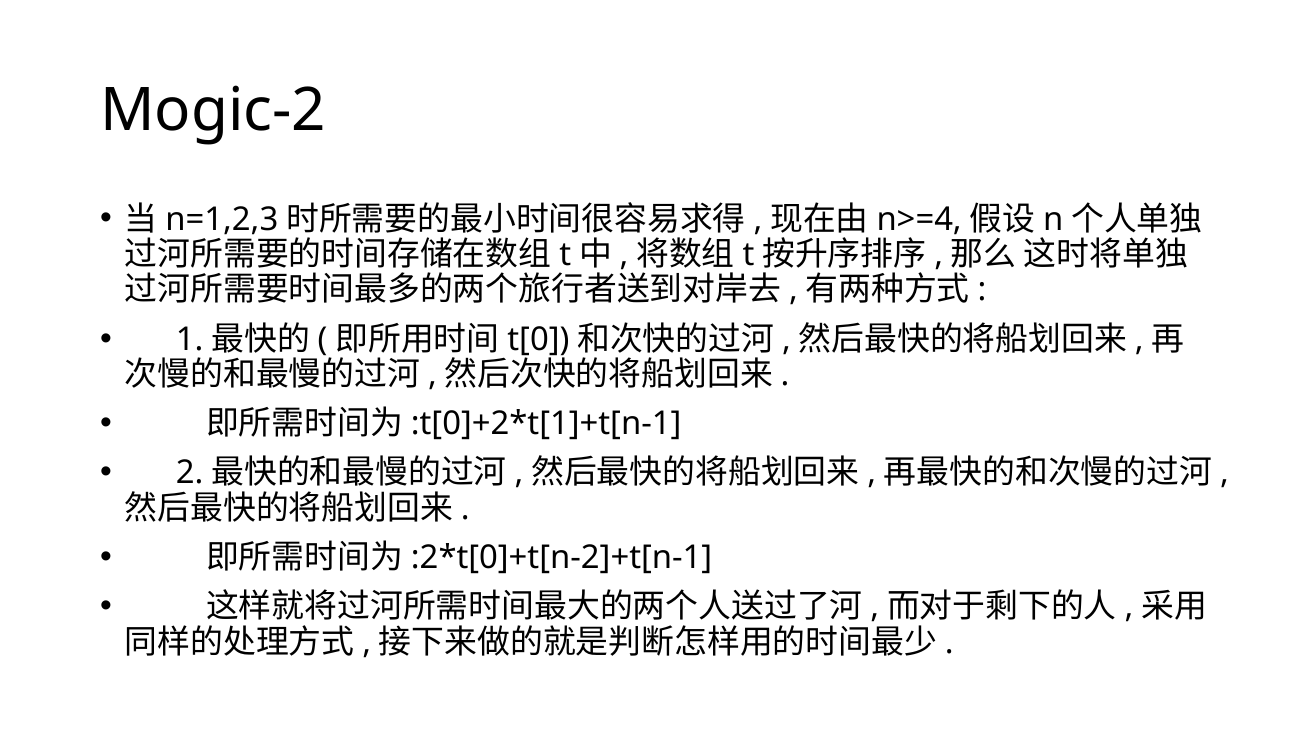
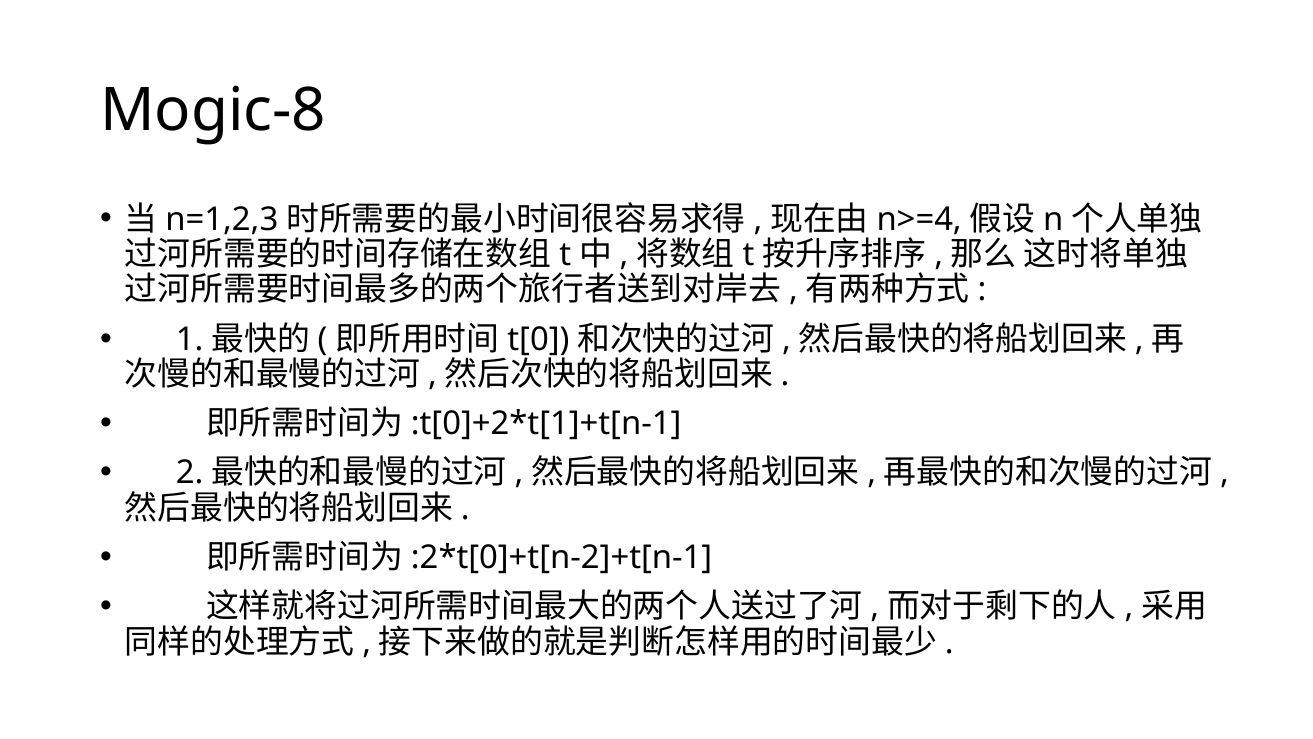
Mogic-2: Mogic-2 -> Mogic-8 (213, 110)
